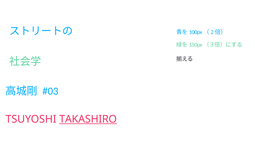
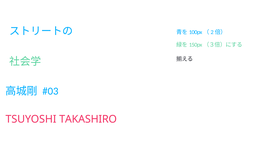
TAKASHIRO underline: present -> none (88, 119)
